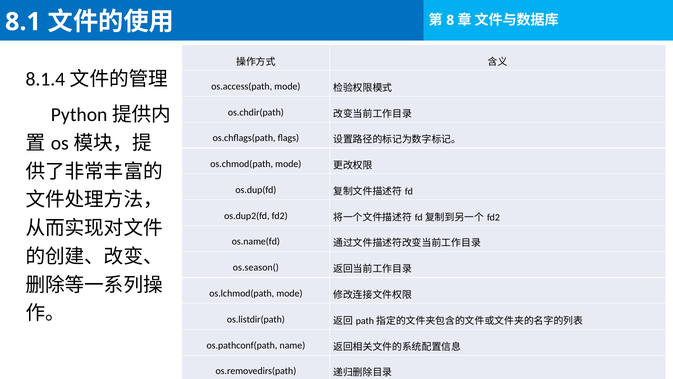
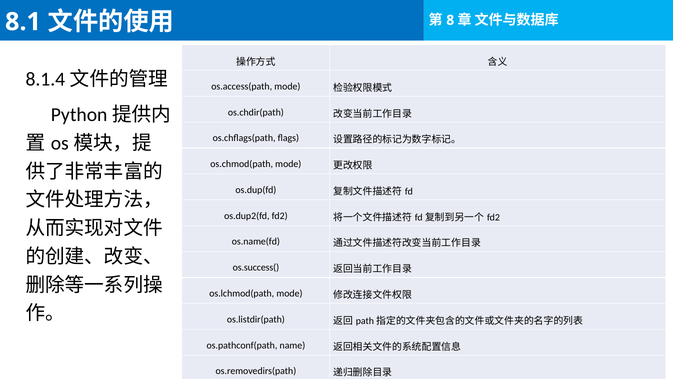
os.season(: os.season( -> os.success( (256, 267)
